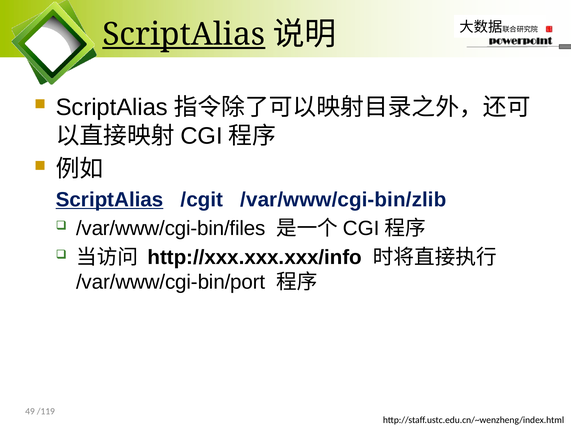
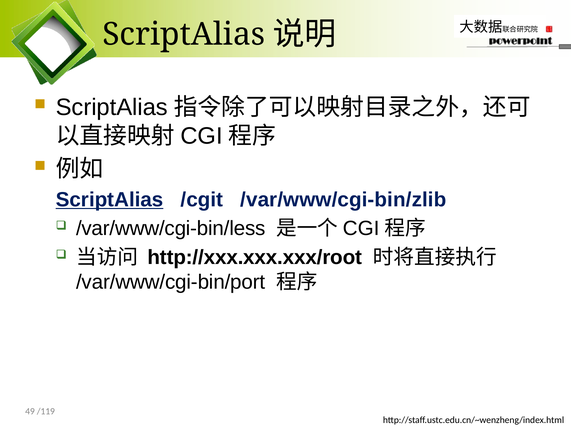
ScriptAlias underline: present -> none (184, 34)
/var/www/cgi-bin/files: /var/www/cgi-bin/files -> /var/www/cgi-bin/less (171, 229)
http://xxx.xxx.xxx/info: http://xxx.xxx.xxx/info -> http://xxx.xxx.xxx/root (255, 257)
